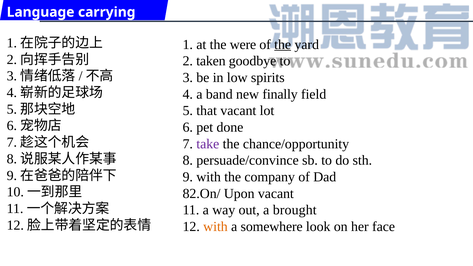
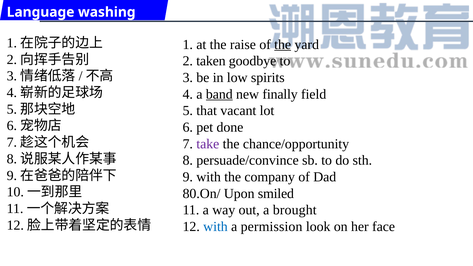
carrying: carrying -> washing (107, 12)
were: were -> raise (243, 44)
band underline: none -> present (219, 94)
82.On/: 82.On/ -> 80.On/ (202, 194)
Upon vacant: vacant -> smiled (276, 194)
with colour: orange -> blue (215, 227)
somewhere: somewhere -> permission (272, 227)
